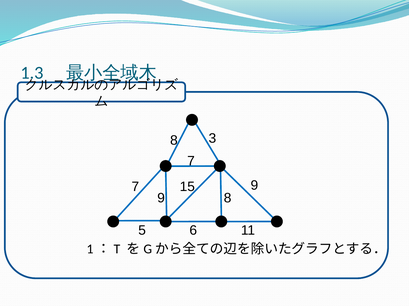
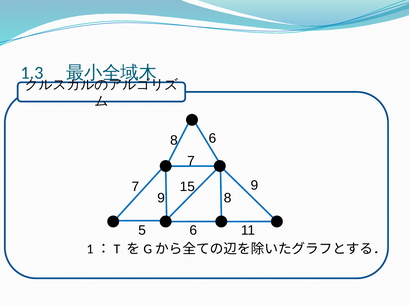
8 3: 3 -> 6 (212, 139)
